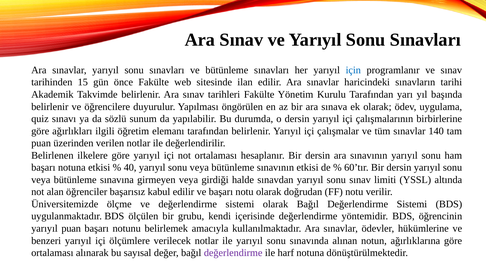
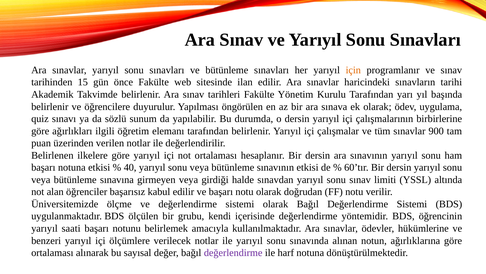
için colour: blue -> orange (353, 70)
140: 140 -> 900 (436, 131)
yarıyıl puan: puan -> saati (71, 228)
